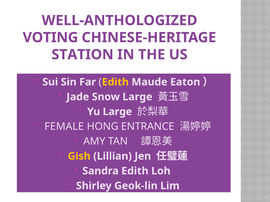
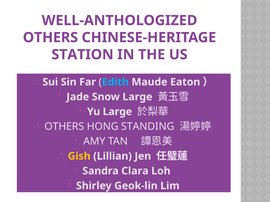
VOTING: VOTING -> OTHERS (50, 38)
Edith colour: yellow -> light blue (115, 82)
FEMALE: FEMALE -> OTHERS (64, 127)
ENTRANCE: ENTRANCE -> STANDING (148, 127)
Sandra Edith: Edith -> Clara (135, 171)
